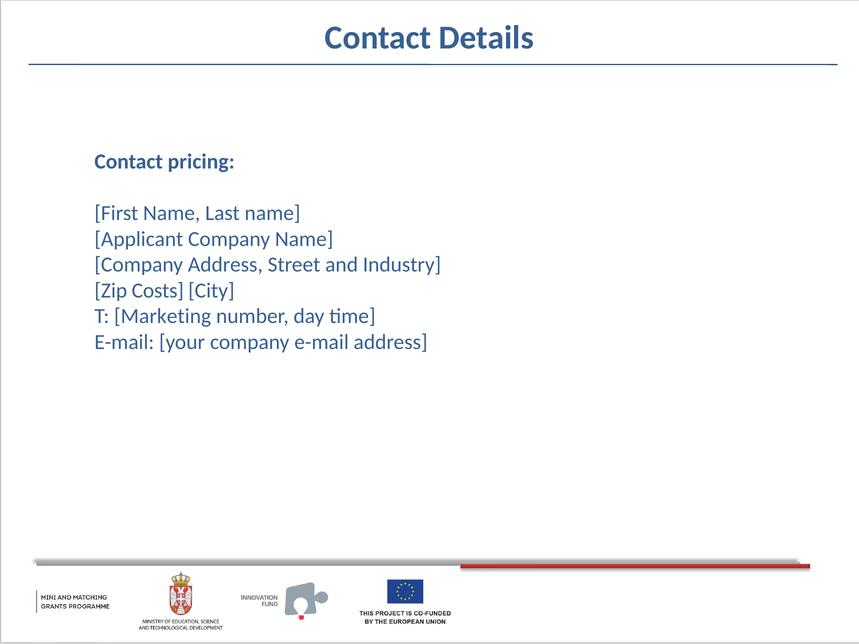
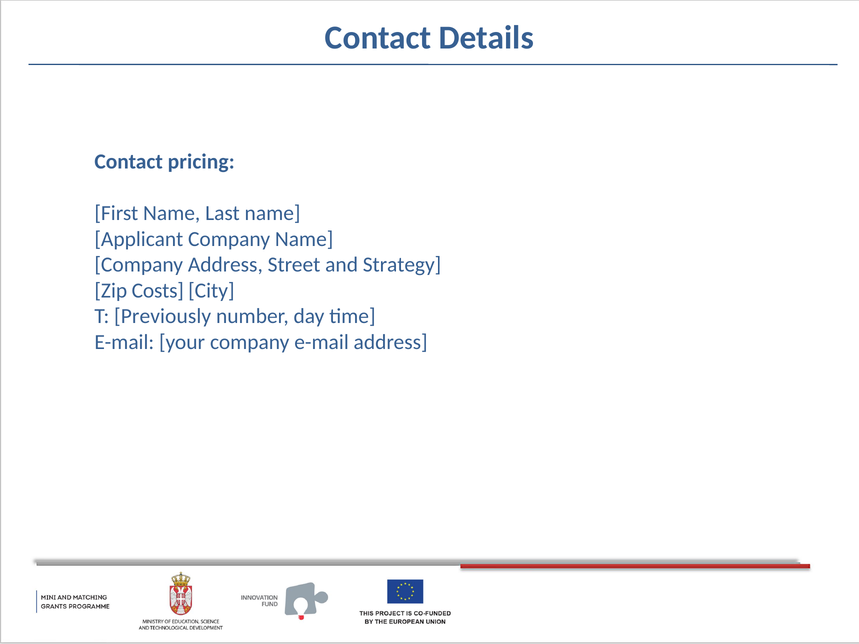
Industry: Industry -> Strategy (402, 265)
Marketing: Marketing -> Previously (163, 316)
